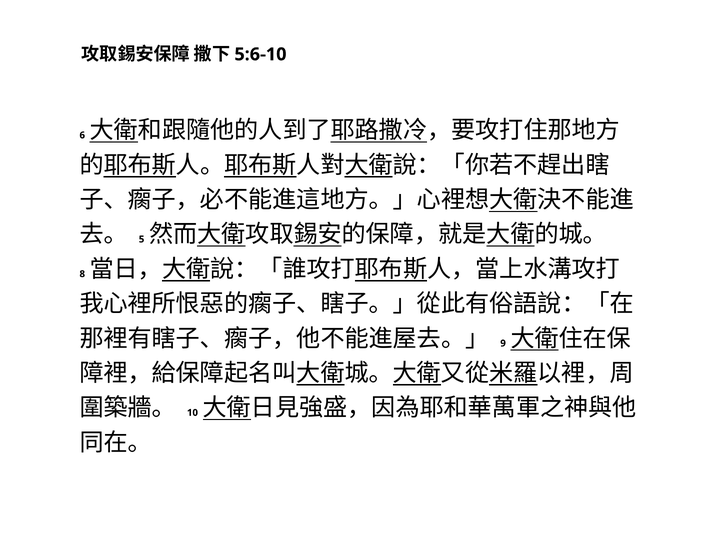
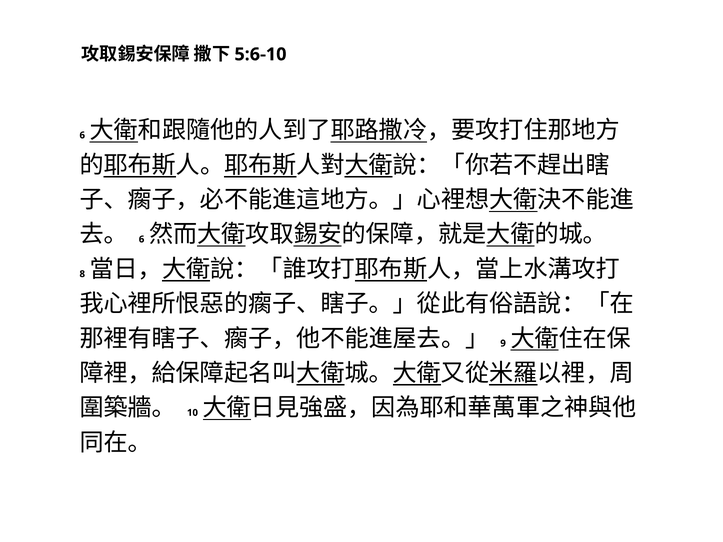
5: 5 -> 6 (142, 239)
